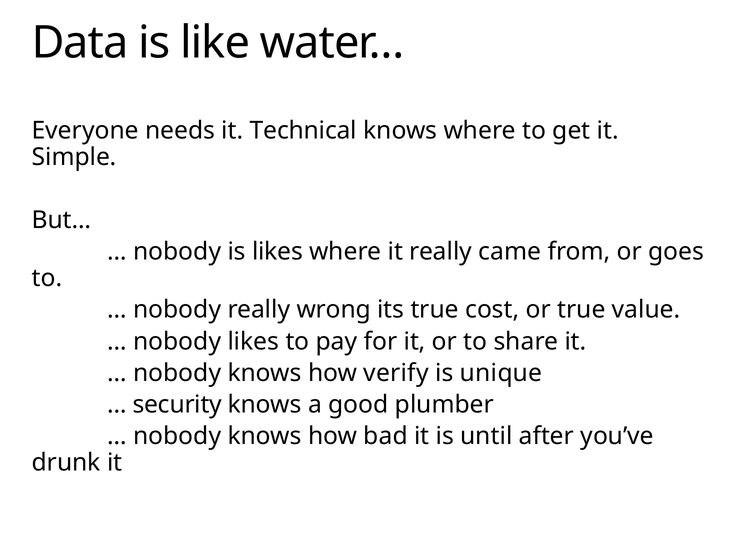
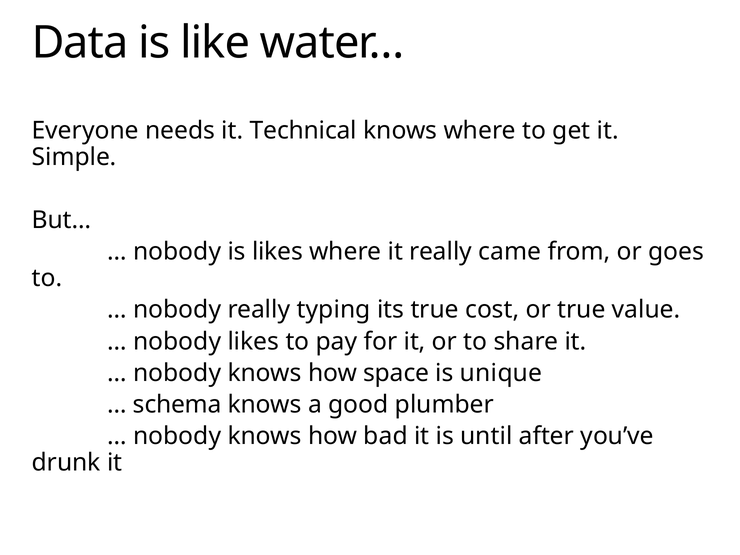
wrong: wrong -> typing (334, 310)
verify: verify -> space (396, 373)
security: security -> schema (177, 404)
